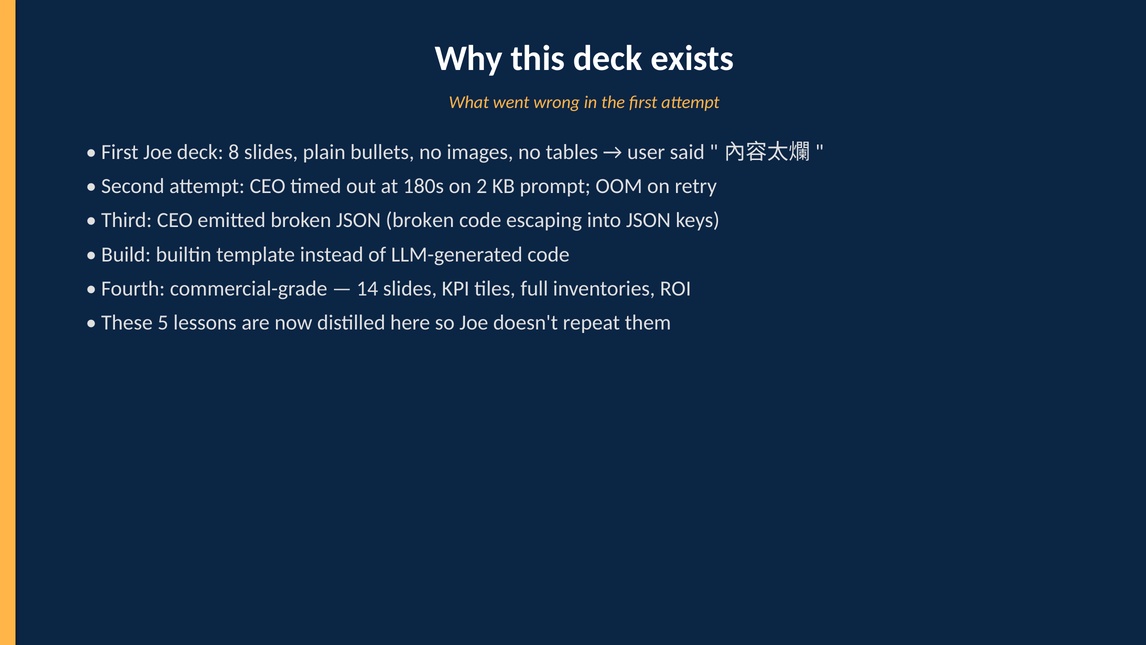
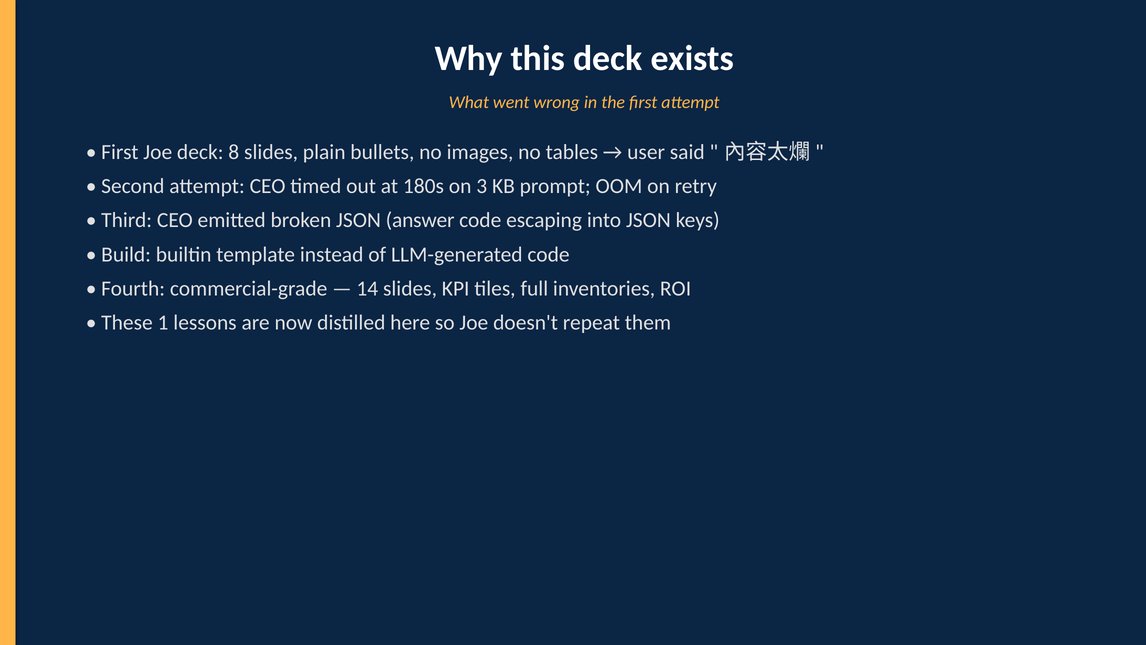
2: 2 -> 3 (482, 186)
JSON broken: broken -> answer (420, 220)
5: 5 -> 1 (163, 323)
